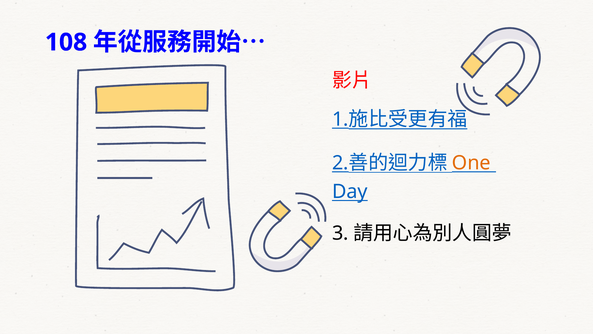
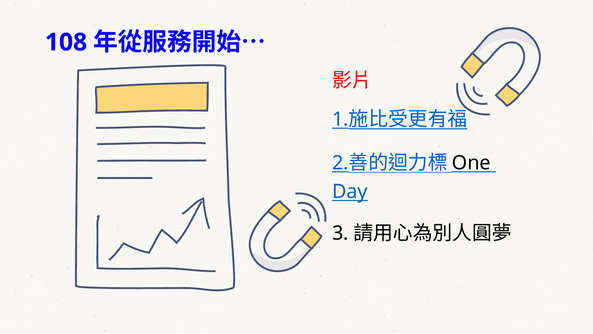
One colour: orange -> black (471, 163)
